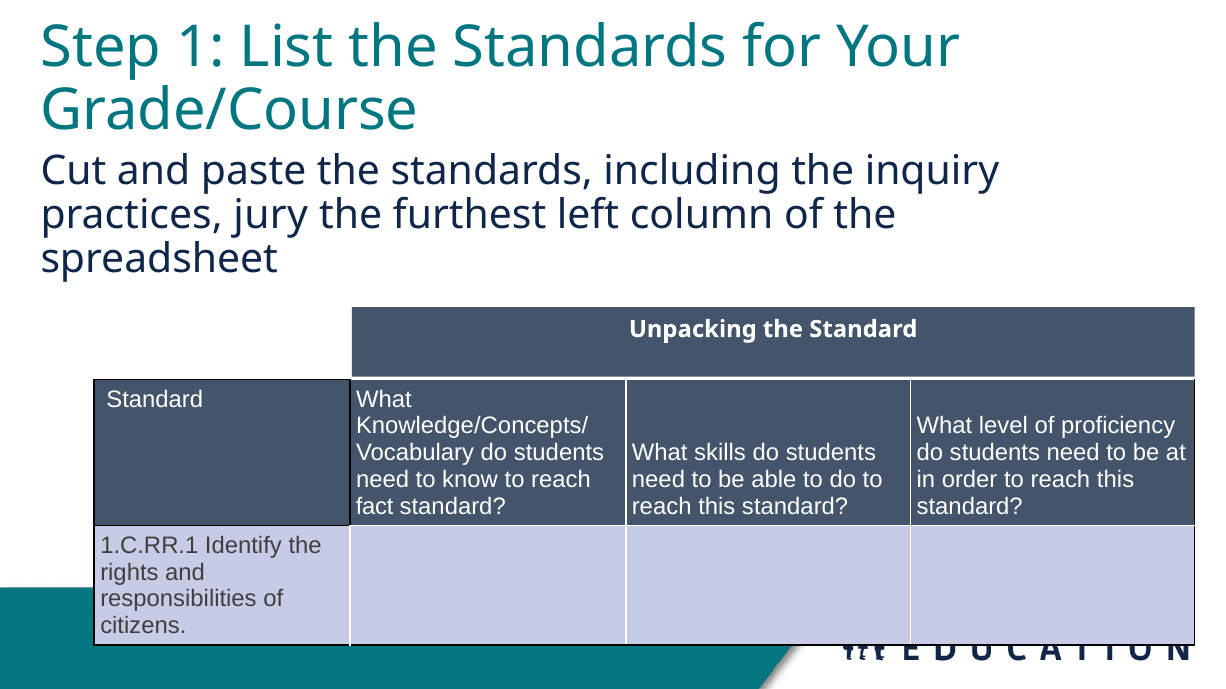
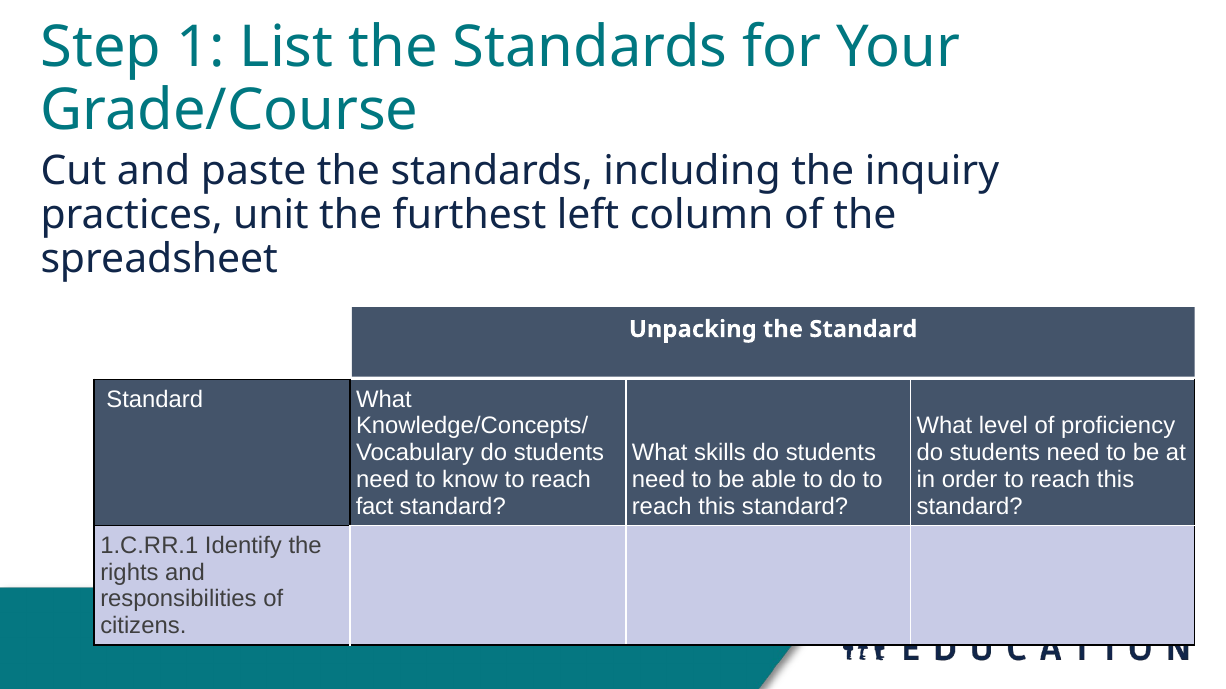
jury: jury -> unit (271, 216)
